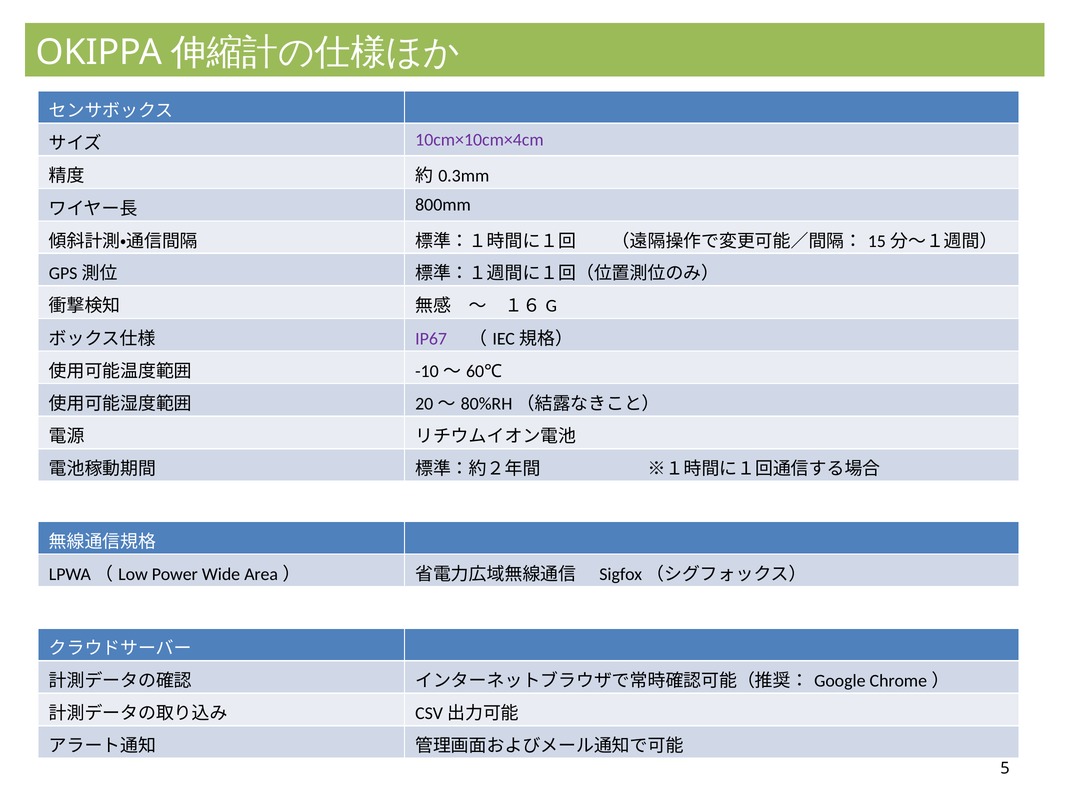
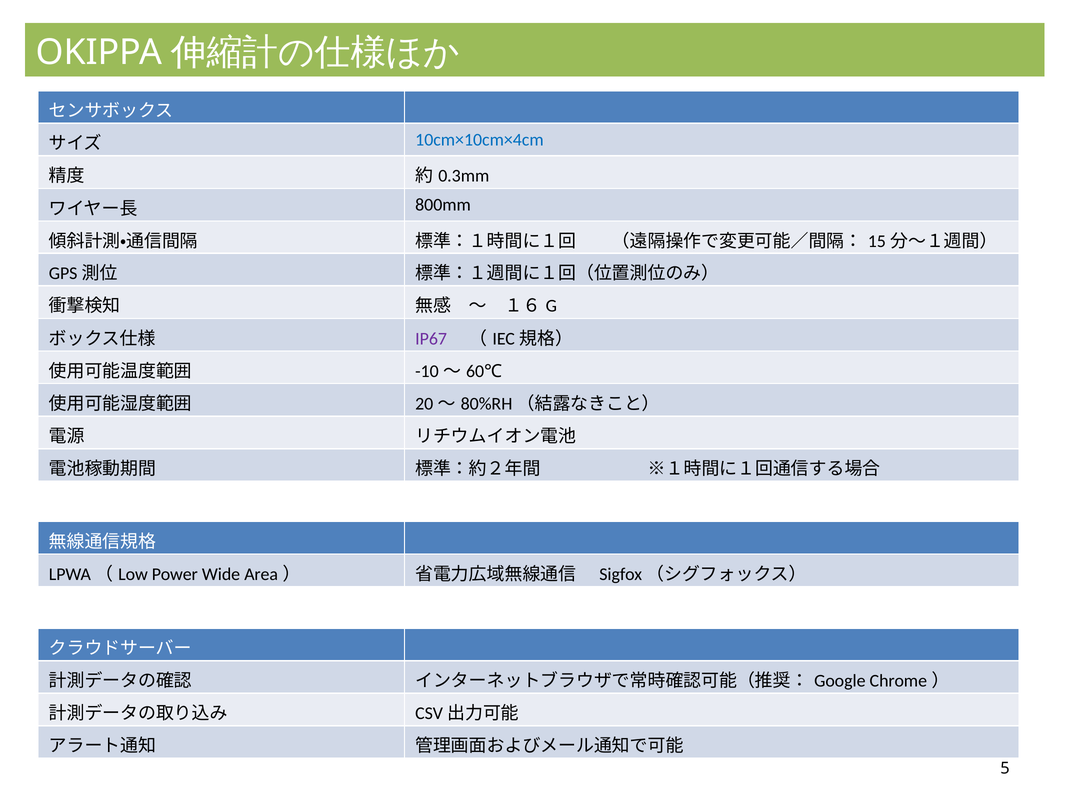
10cm×10cm×4cm colour: purple -> blue (479, 140)
